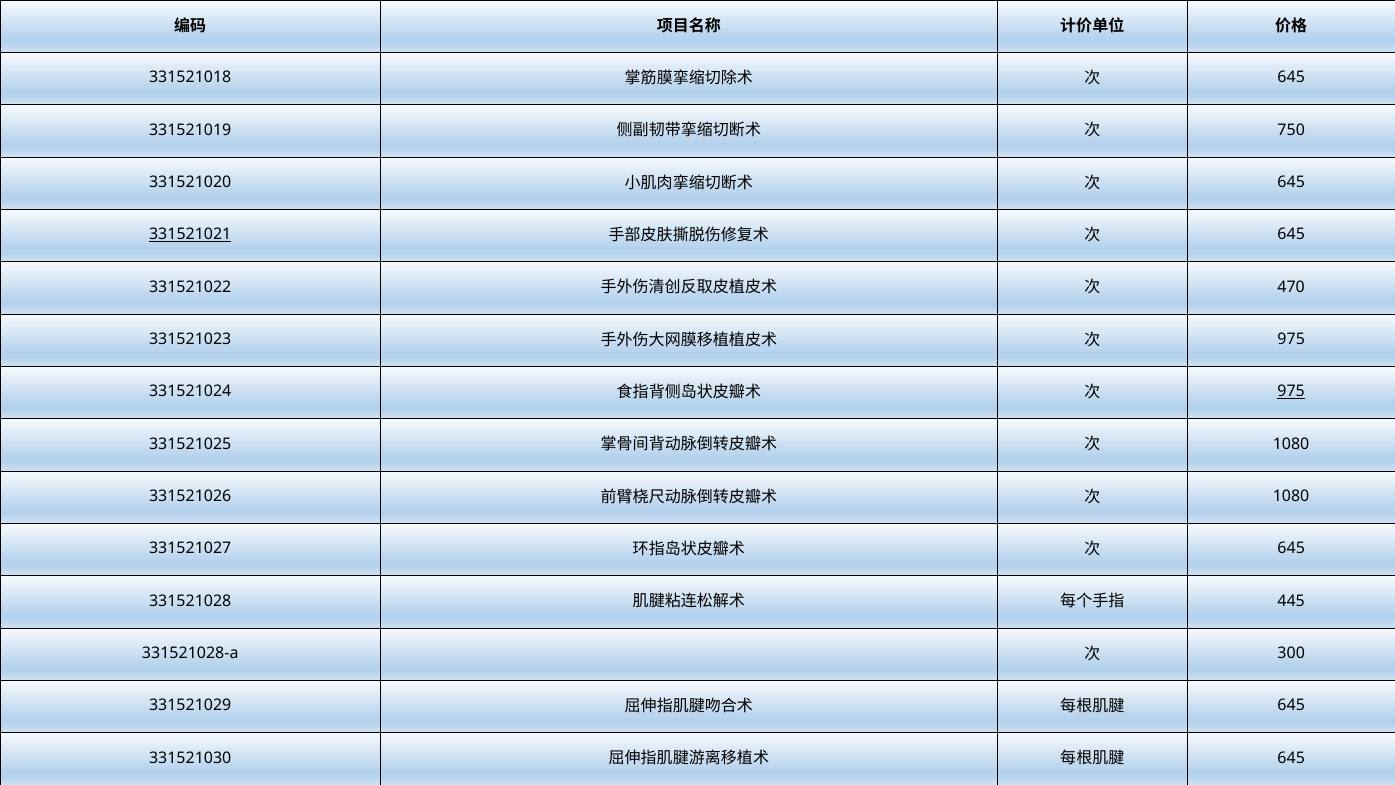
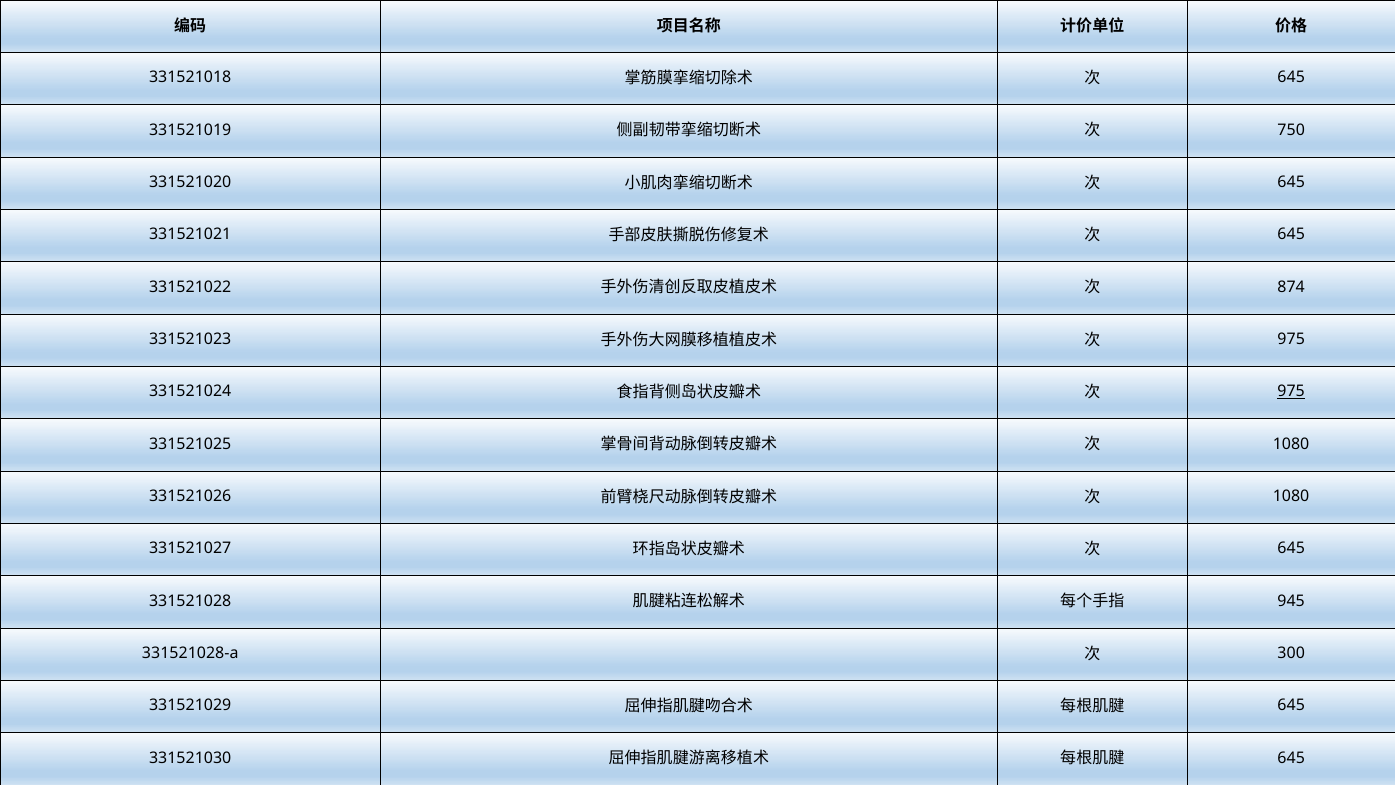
331521021 underline: present -> none (190, 234)
470: 470 -> 874 (1291, 287)
445: 445 -> 945 (1291, 601)
